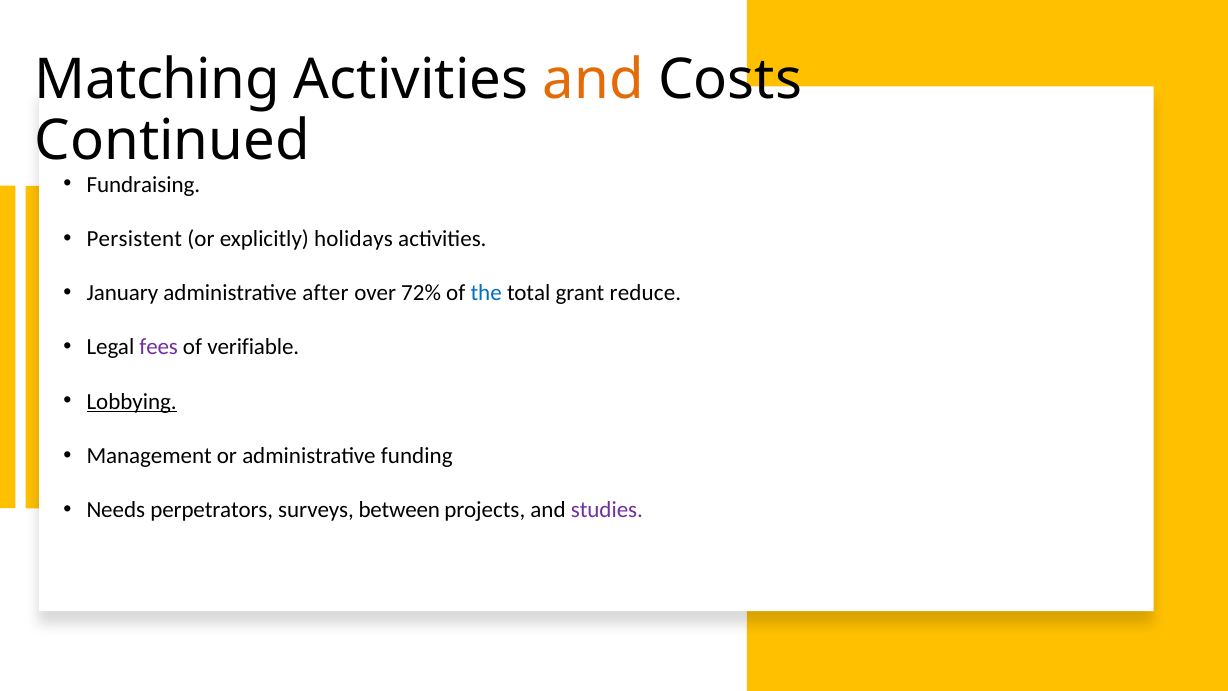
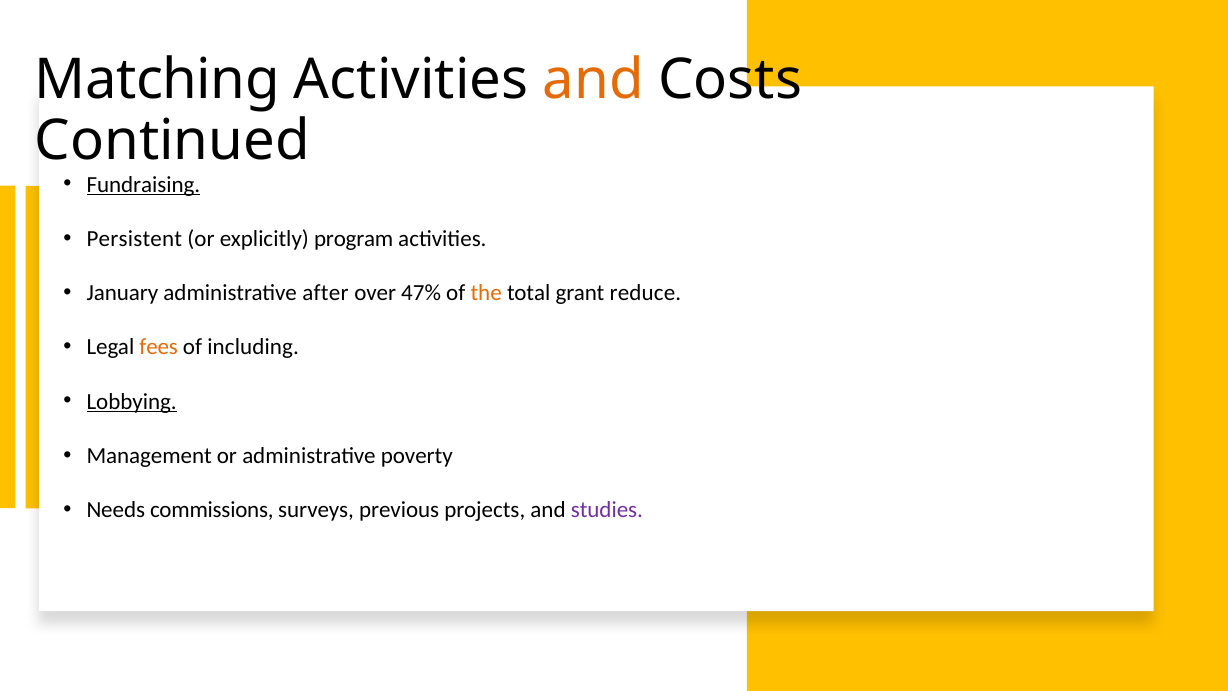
Fundraising underline: none -> present (143, 185)
holidays: holidays -> program (354, 239)
72%: 72% -> 47% (421, 293)
the colour: blue -> orange (486, 293)
fees colour: purple -> orange (159, 347)
verifiable: verifiable -> including (253, 347)
funding: funding -> poverty (417, 456)
perpetrators: perpetrators -> commissions (212, 510)
between: between -> previous (399, 510)
